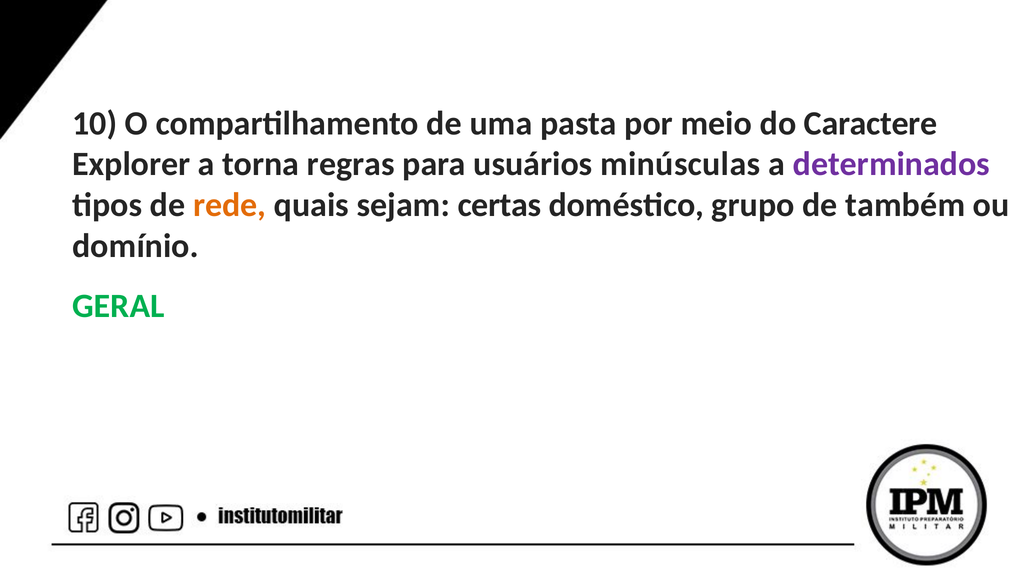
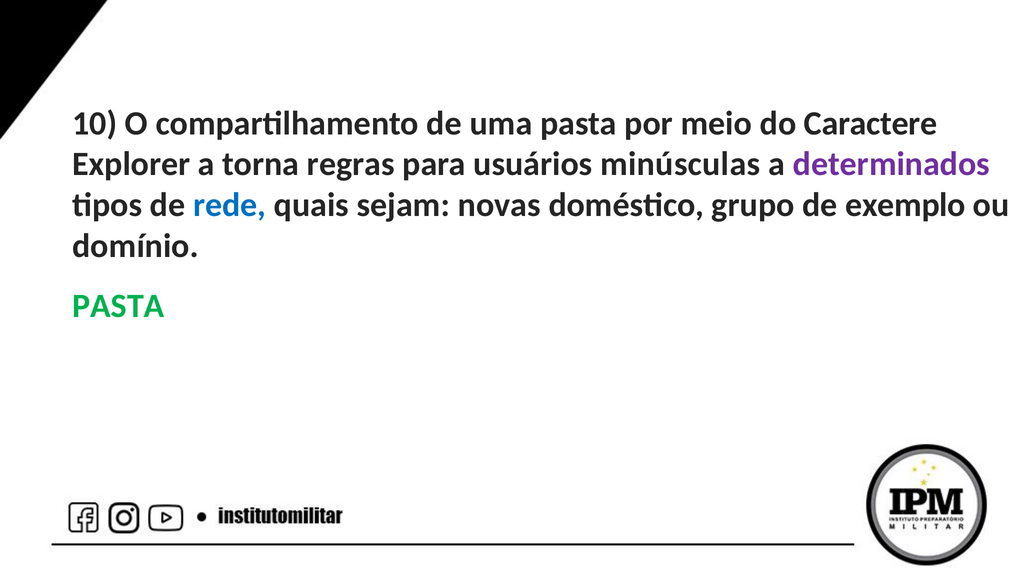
rede colour: orange -> blue (230, 205)
certas: certas -> novas (499, 205)
também: também -> exemplo (906, 205)
GERAL: GERAL -> PASTA (118, 306)
